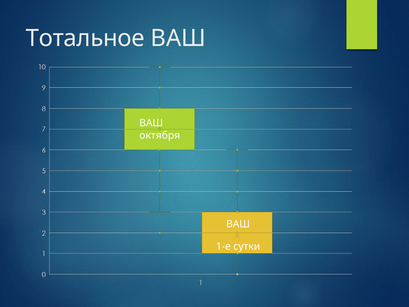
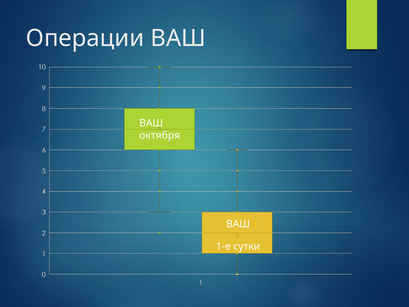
Тотальное: Тотальное -> Операции (85, 38)
